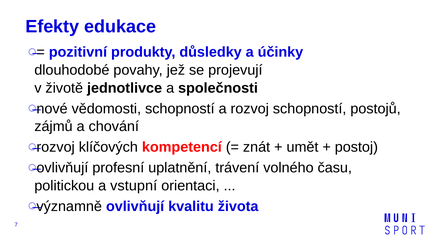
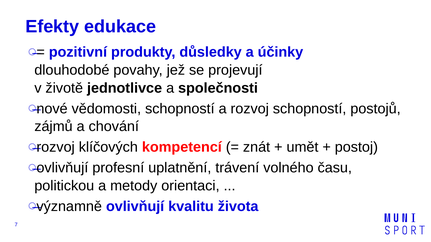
vstupní: vstupní -> metody (134, 186)
